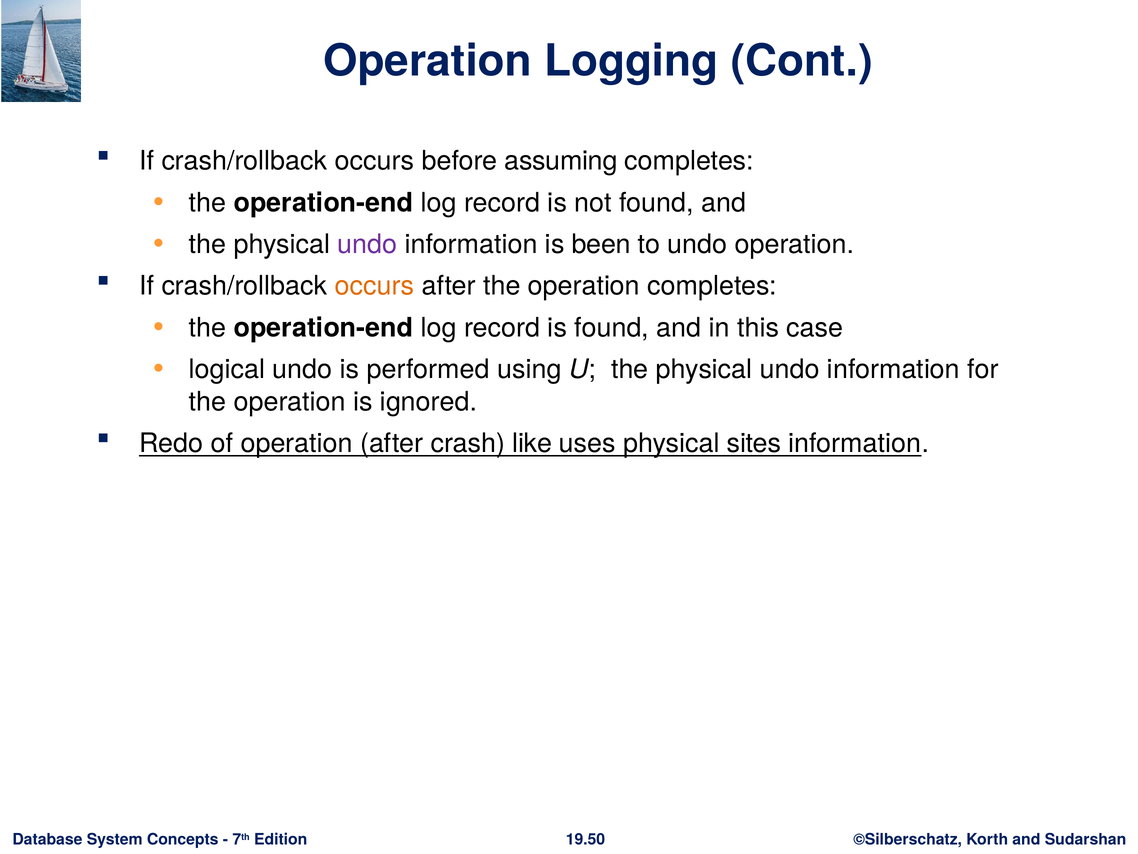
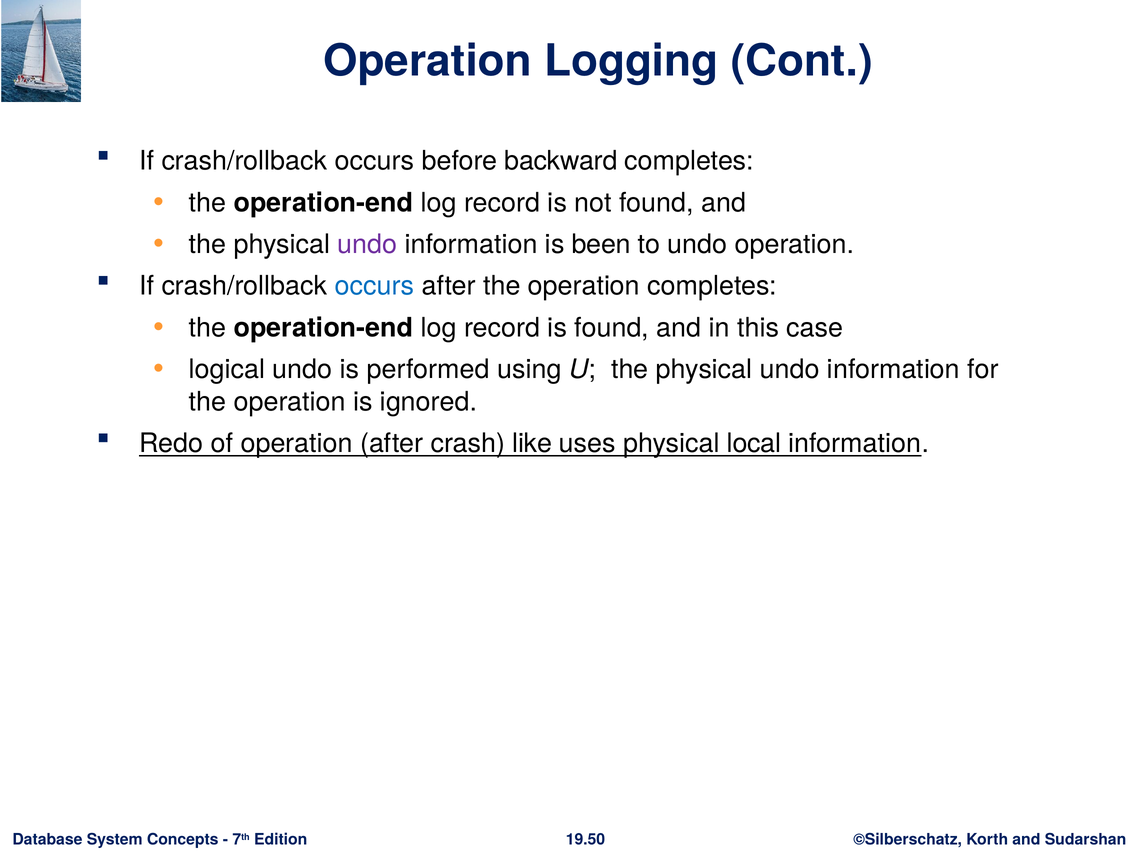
assuming: assuming -> backward (561, 161)
occurs colour: orange -> blue (374, 286)
sites: sites -> local (754, 443)
